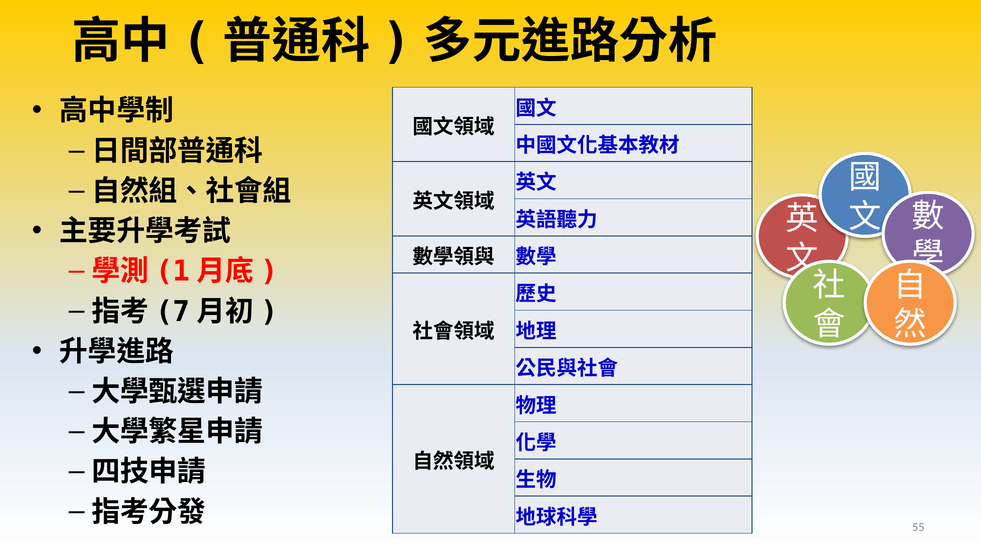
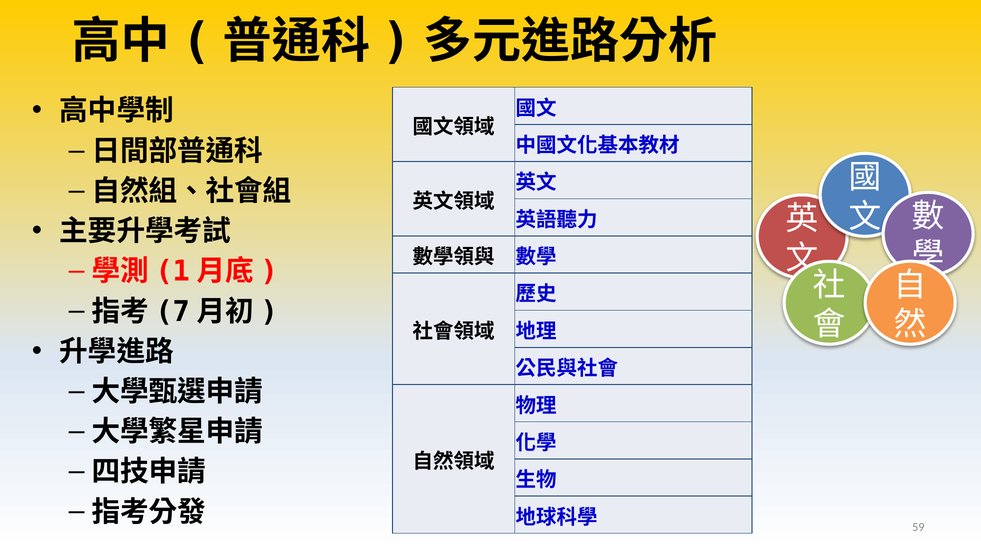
55: 55 -> 59 (918, 527)
